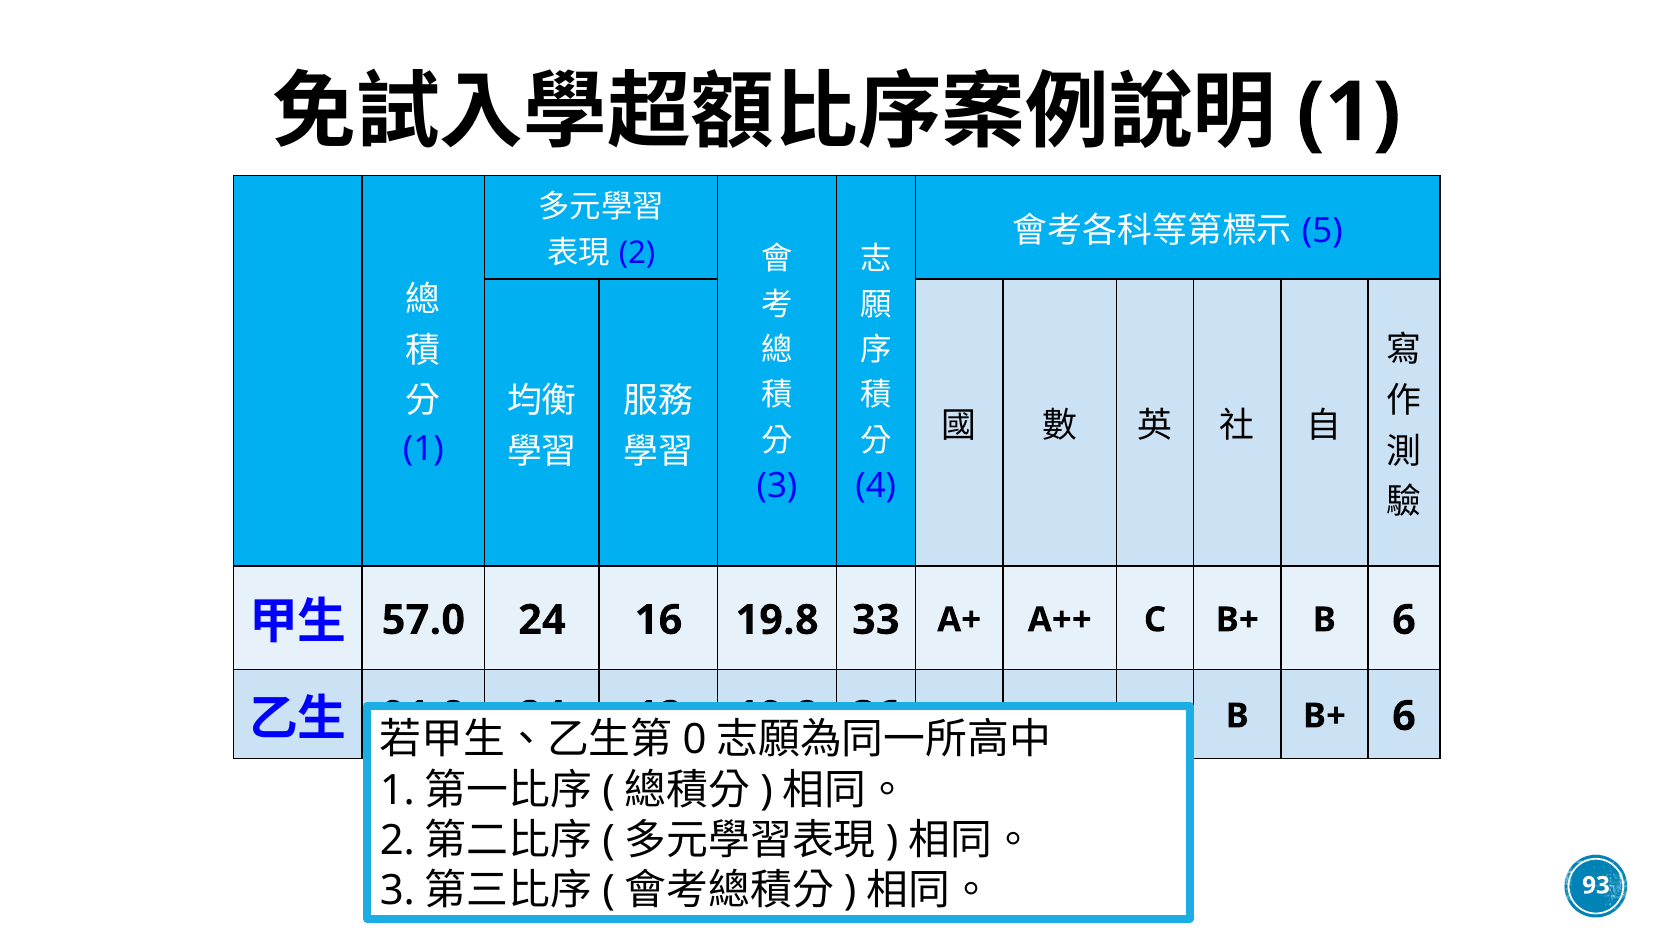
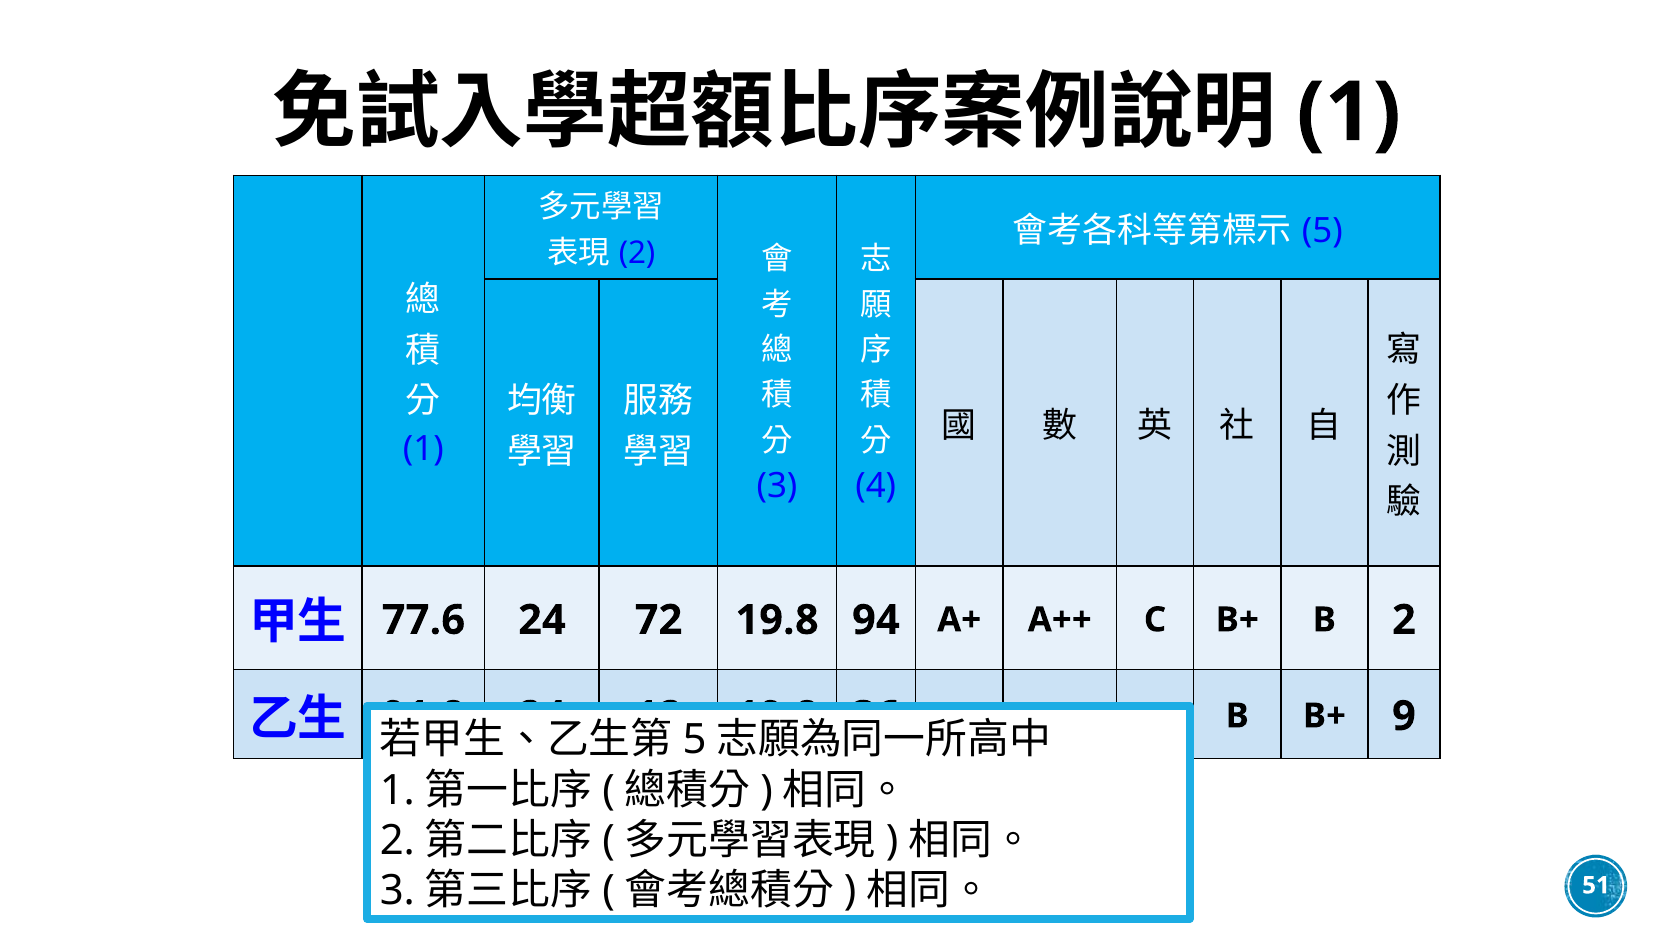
57.0: 57.0 -> 77.6 (423, 620)
16: 16 -> 72 (659, 620)
33: 33 -> 94 (876, 620)
B 6: 6 -> 2 (1404, 620)
B+ 6: 6 -> 9 (1404, 716)
0: 0 -> 5 (695, 740)
93: 93 -> 51 (1596, 885)
